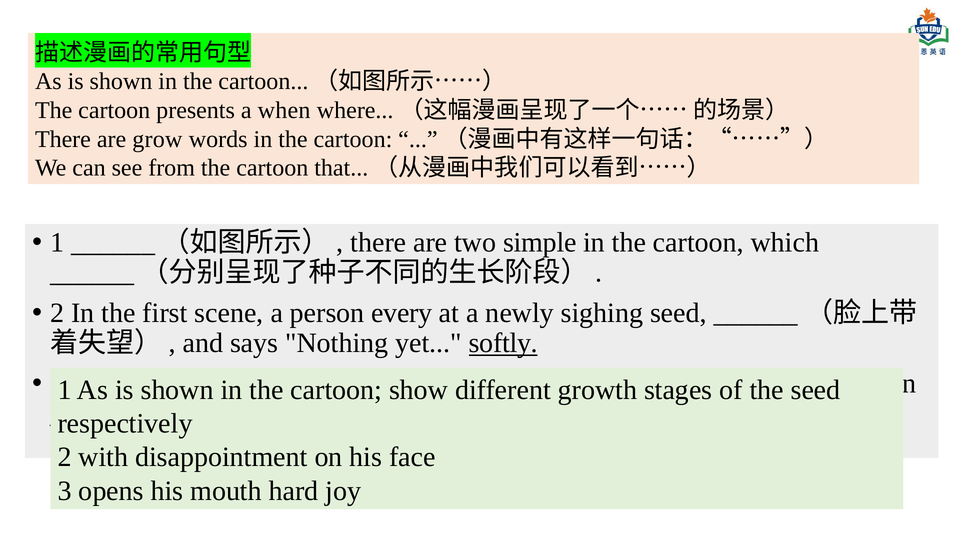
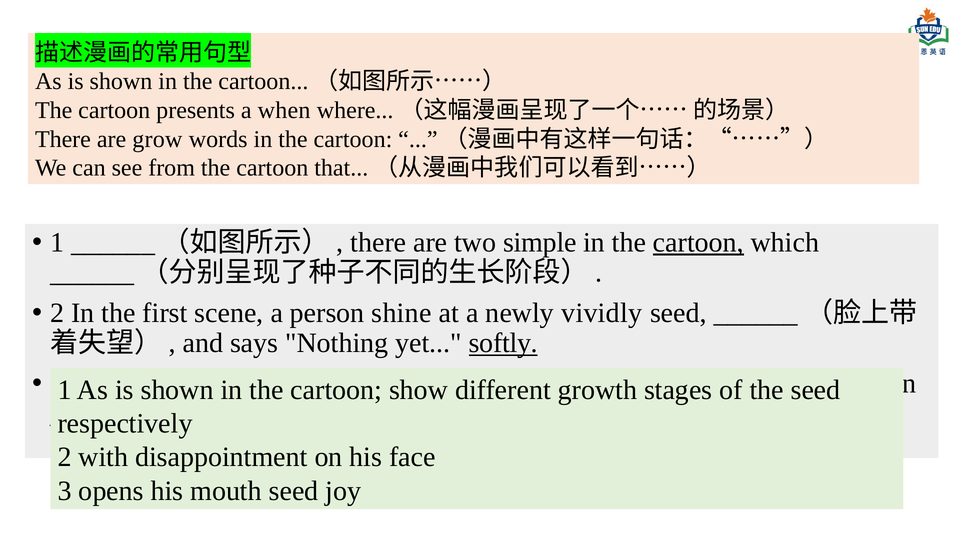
cartoon underline: none -> present (698, 243)
every: every -> shine (402, 313)
sighing: sighing -> vividly (602, 313)
mouth hard: hard -> seed (294, 491)
